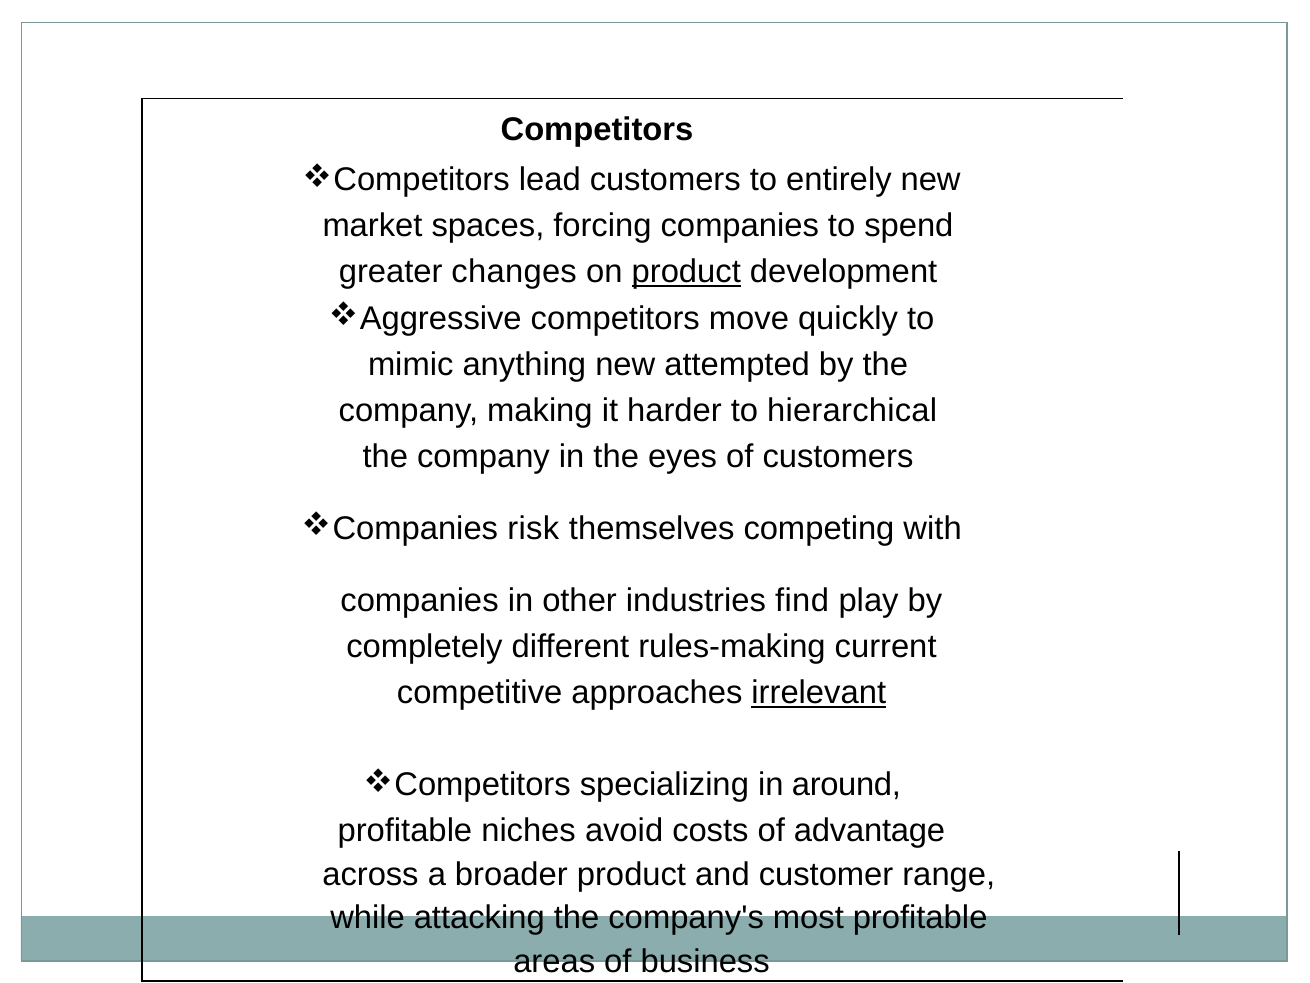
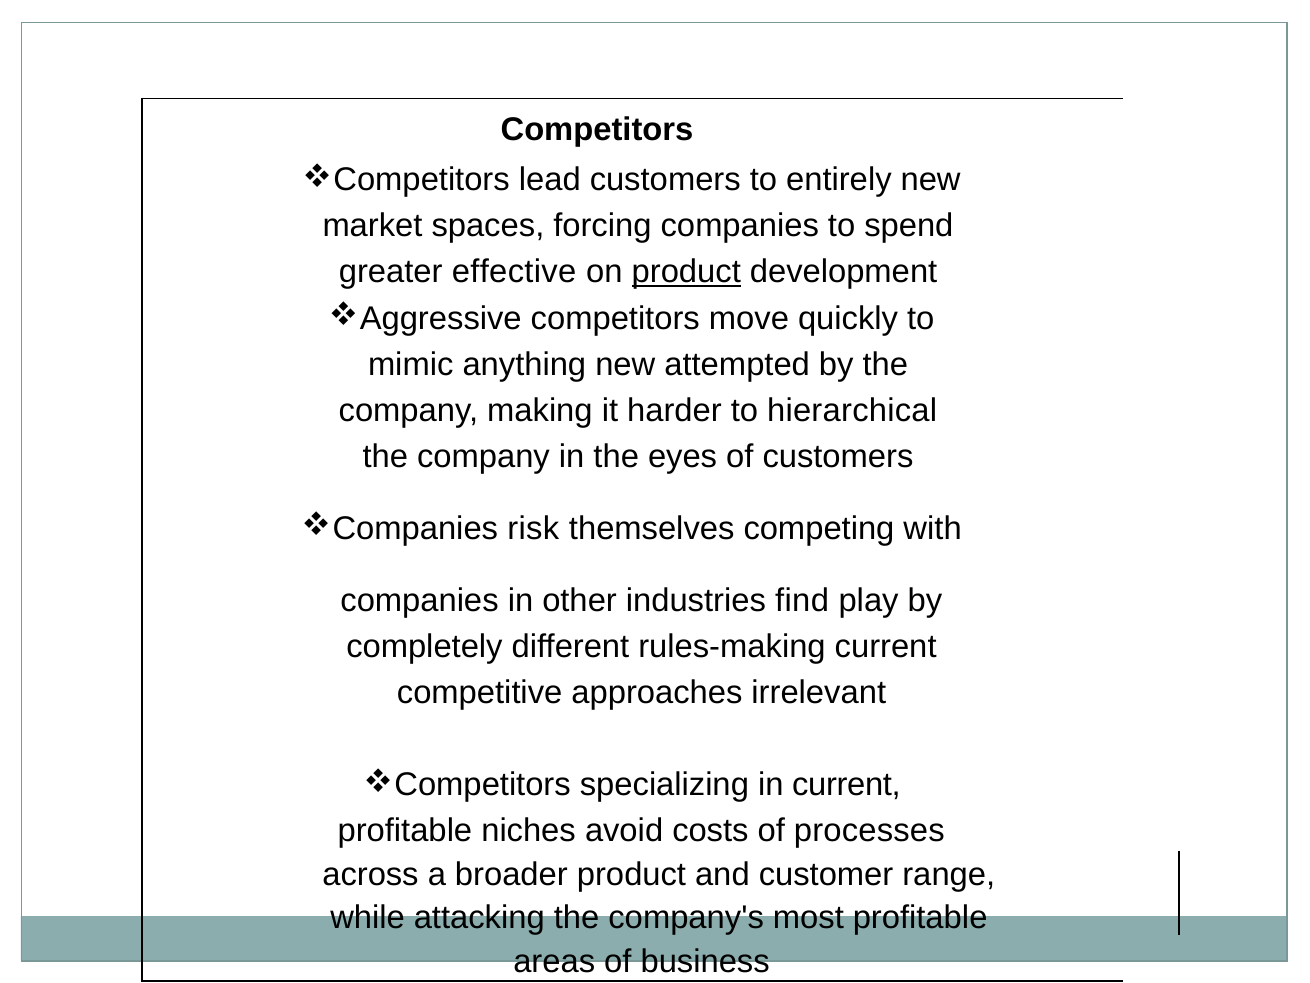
changes: changes -> effective (514, 272)
irrelevant underline: present -> none (819, 693)
in around: around -> current (846, 785)
advantage: advantage -> processes (869, 831)
